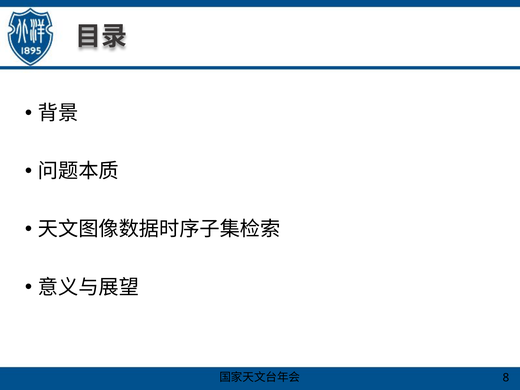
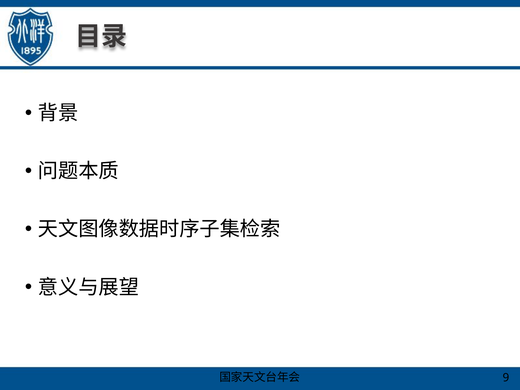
8: 8 -> 9 (506, 378)
